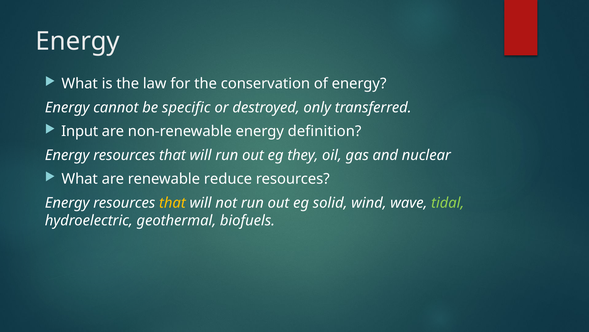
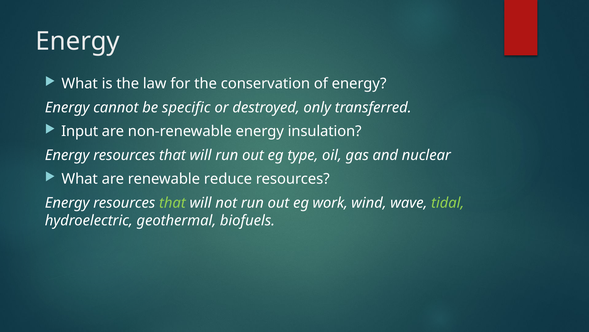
definition: definition -> insulation (325, 131)
they: they -> type (303, 155)
that colour: yellow -> light green (172, 202)
solid: solid -> work (330, 202)
